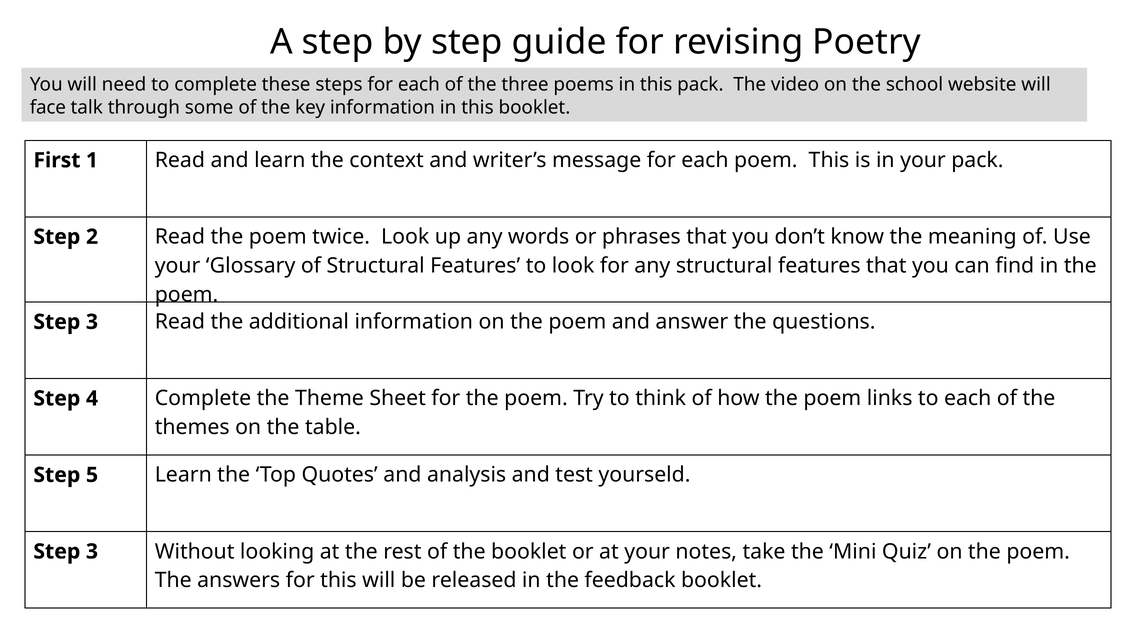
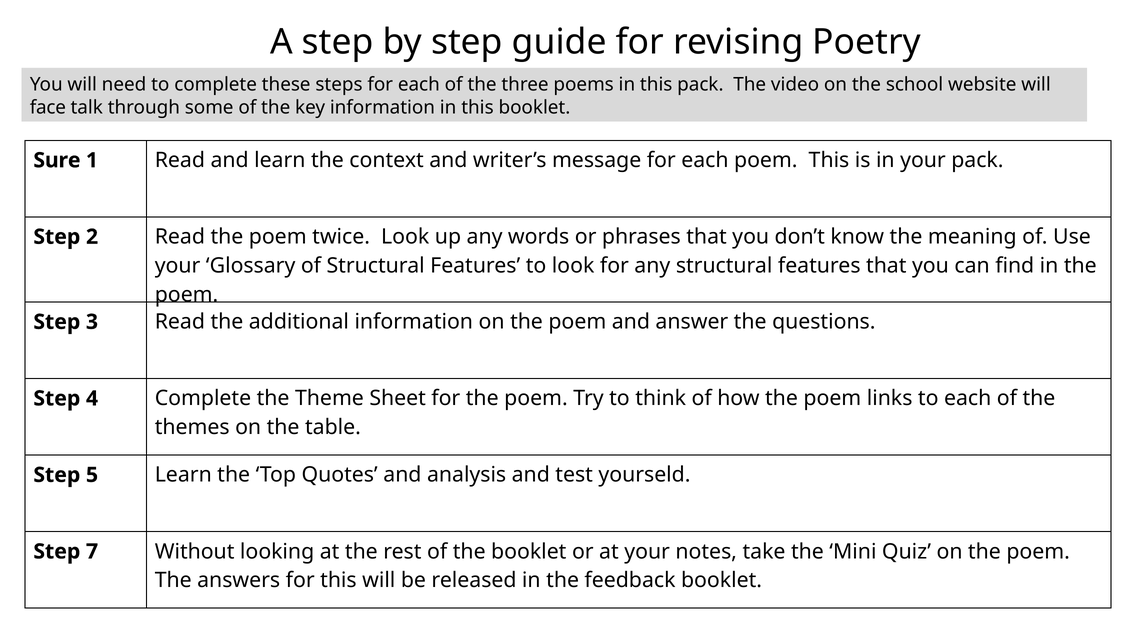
First: First -> Sure (57, 160)
3: 3 -> 7 (92, 552)
